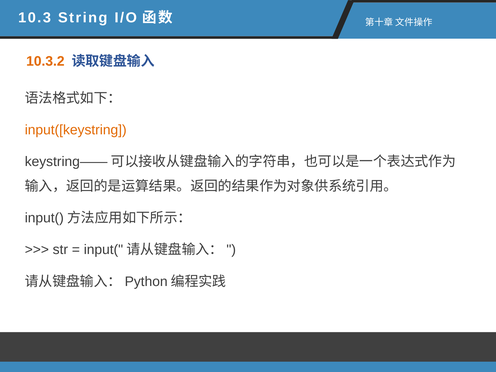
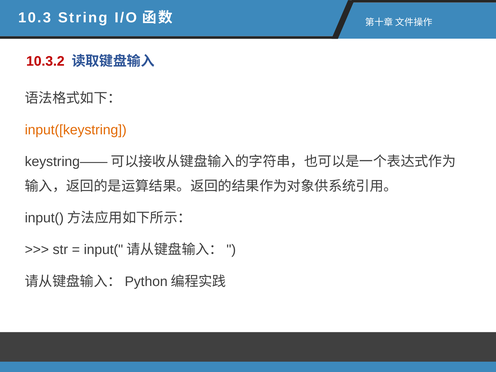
10.3.2 colour: orange -> red (45, 61)
